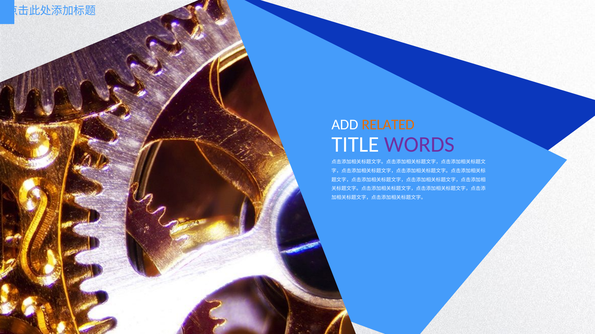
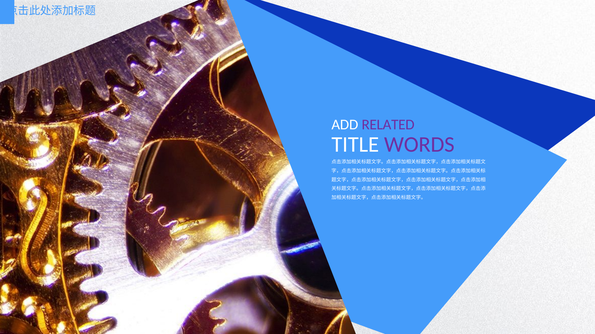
RELATED colour: orange -> purple (388, 125)
